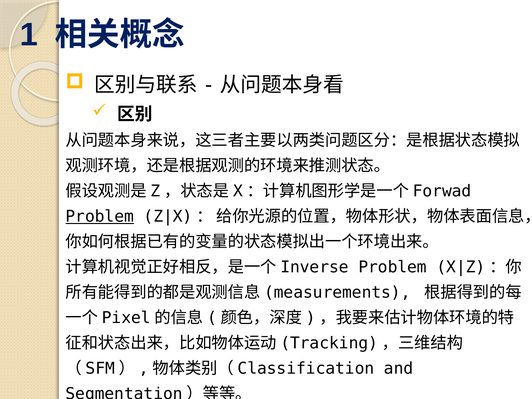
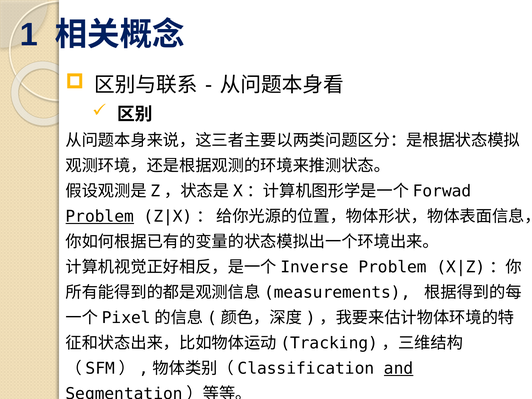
and underline: none -> present (399, 369)
